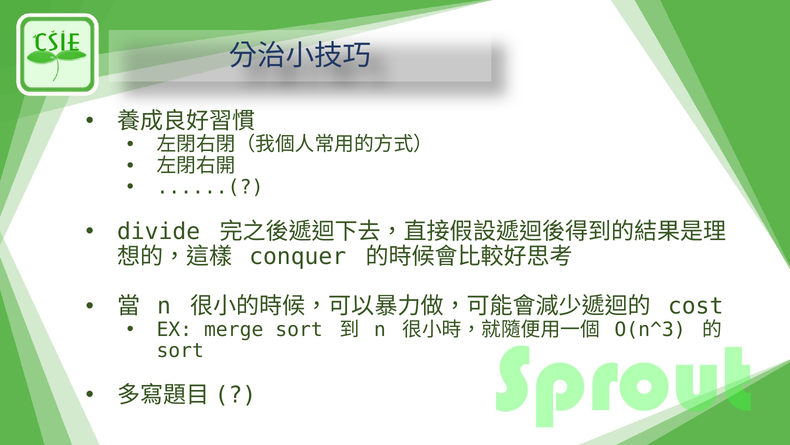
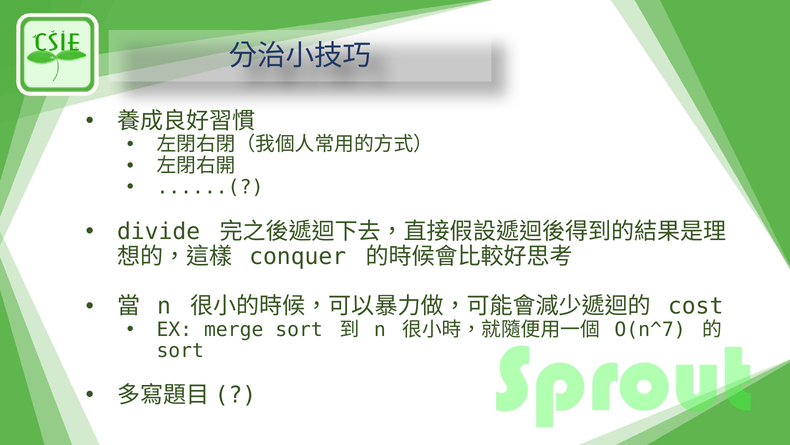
O(n^3: O(n^3 -> O(n^7 (650, 329)
